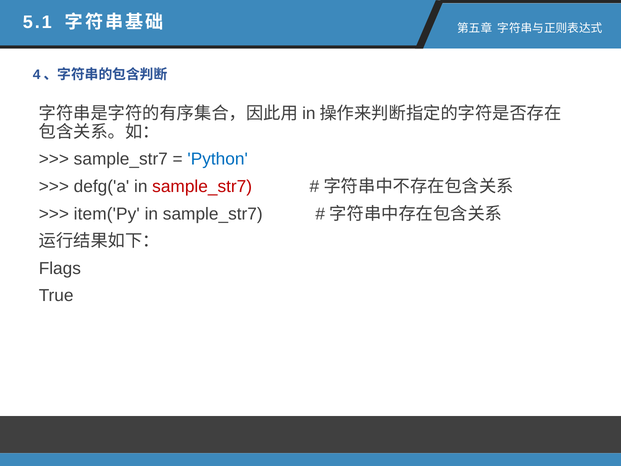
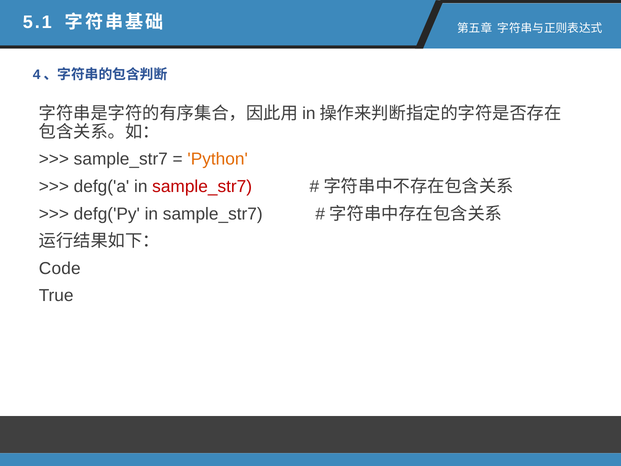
Python colour: blue -> orange (218, 159)
item('Py: item('Py -> defg('Py (107, 214)
Flags: Flags -> Code (60, 268)
